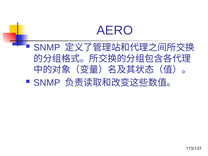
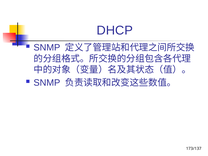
AERO: AERO -> DHCP (115, 30)
